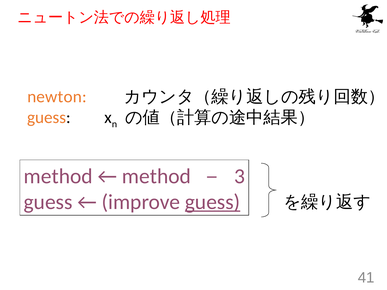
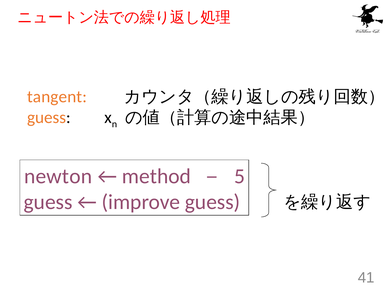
newton: newton -> tangent (57, 97)
method: method -> newton (58, 176)
3: 3 -> 5 (240, 176)
guess underline: present -> none (213, 202)
